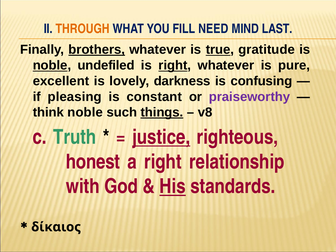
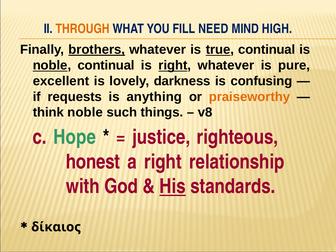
LAST: LAST -> HIGH (277, 29)
true gratitude: gratitude -> continual (267, 50)
noble undefiled: undefiled -> continual (106, 65)
pleasing: pleasing -> requests (75, 97)
constant: constant -> anything (154, 97)
praiseworthy colour: purple -> orange (249, 97)
things underline: present -> none (162, 112)
Truth: Truth -> Hope (75, 137)
justice underline: present -> none (161, 137)
